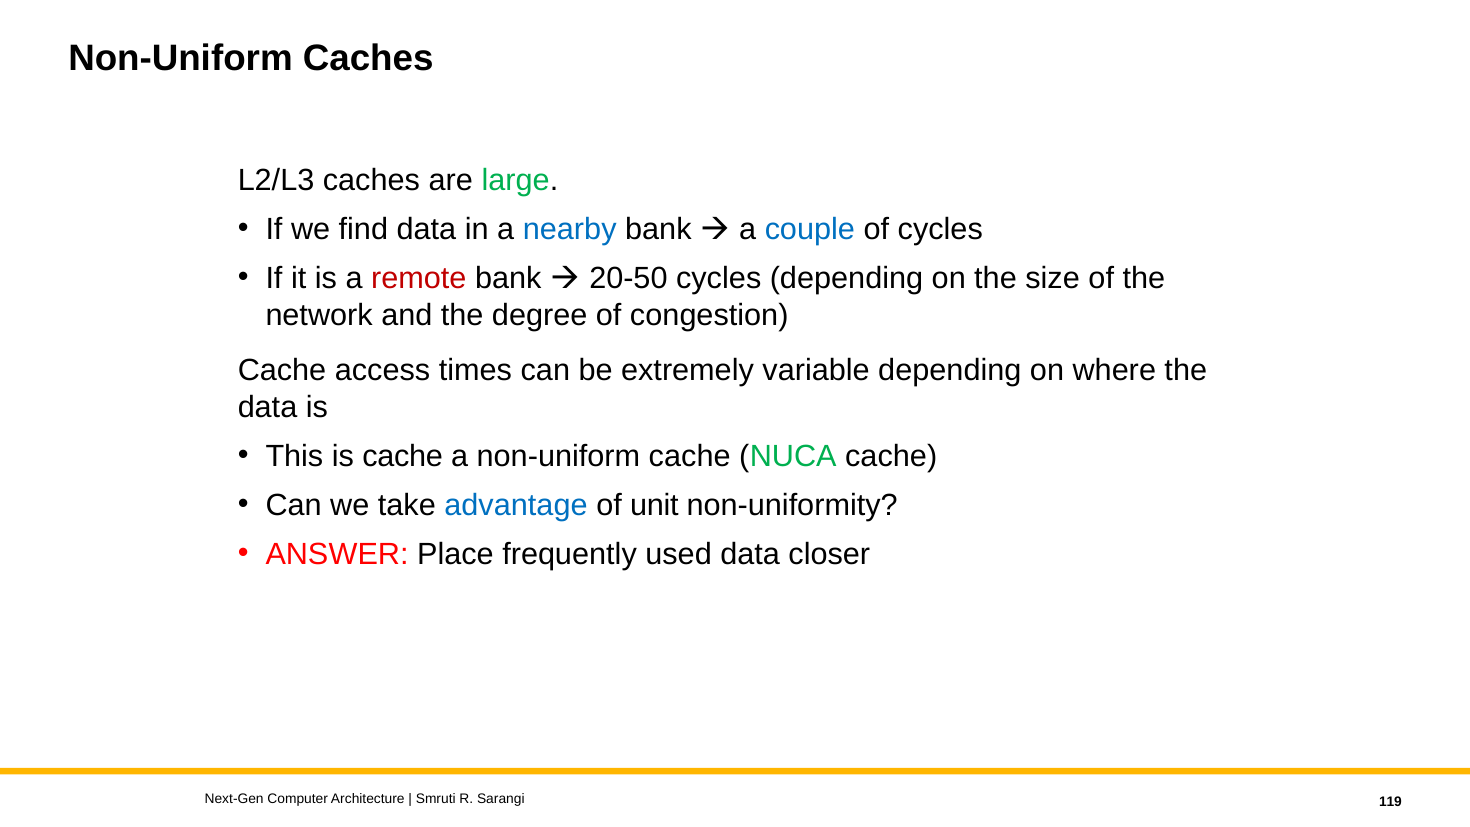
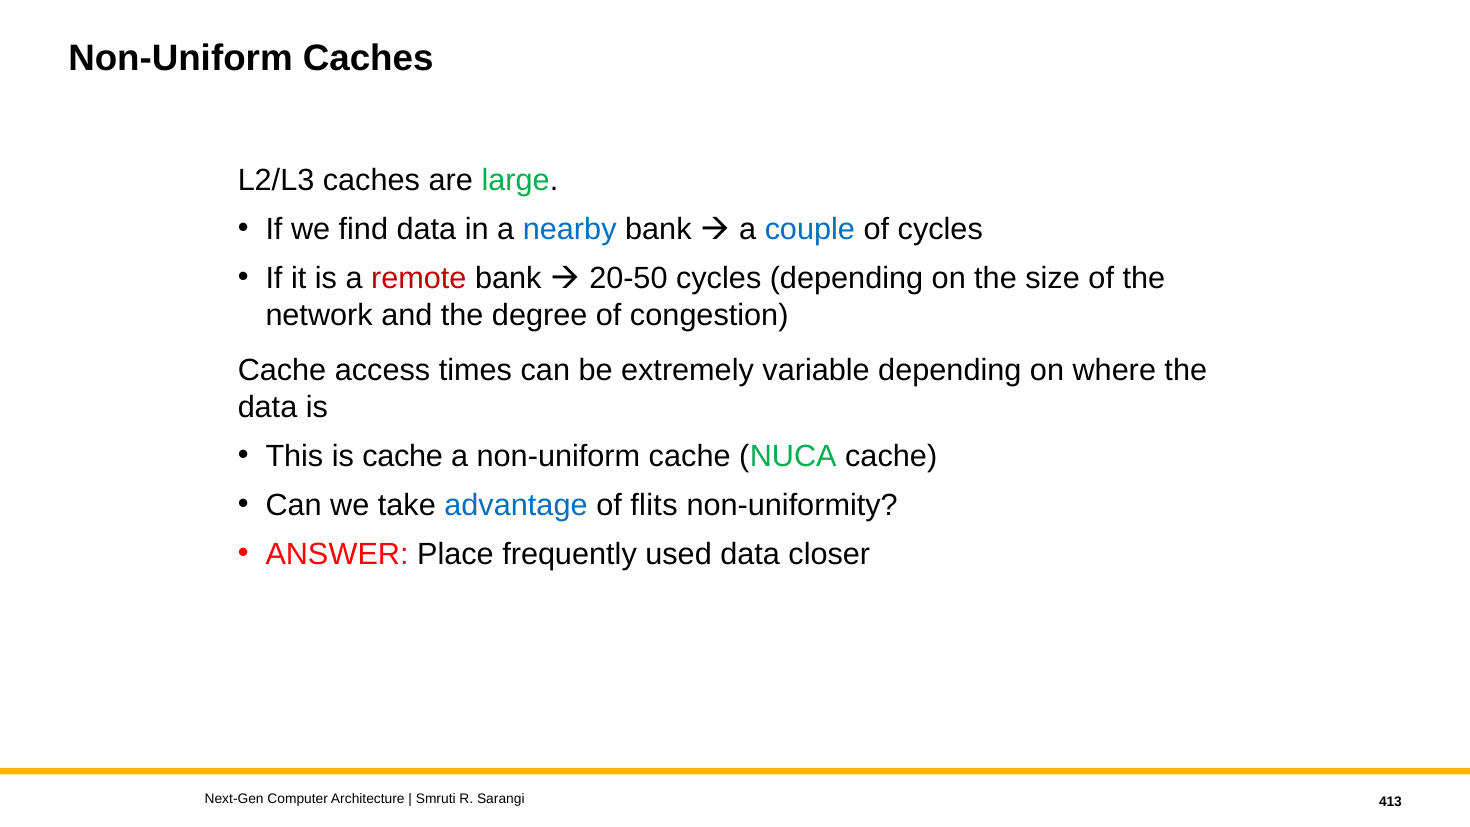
unit: unit -> flits (654, 505)
119: 119 -> 413 (1390, 802)
